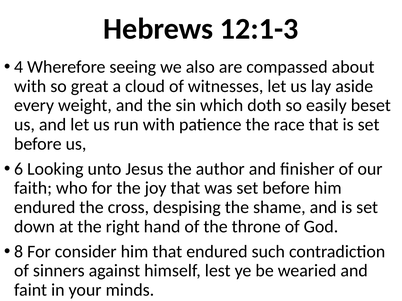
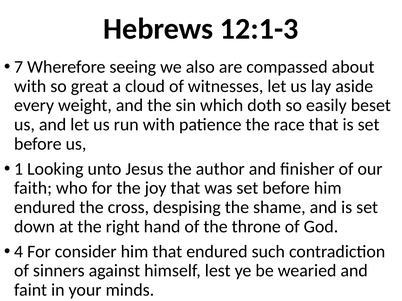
4: 4 -> 7 (19, 67)
6: 6 -> 1 (19, 169)
8: 8 -> 4 (19, 252)
